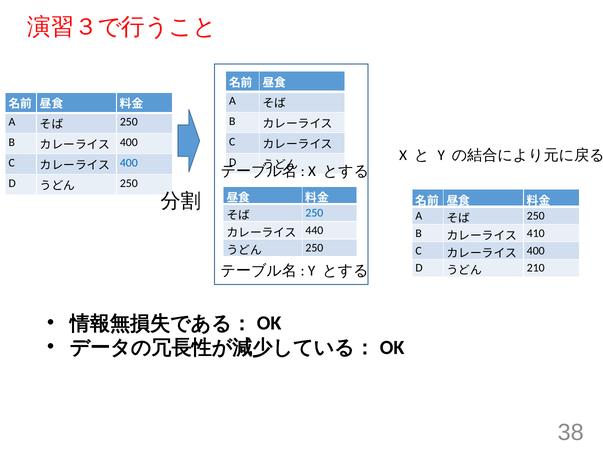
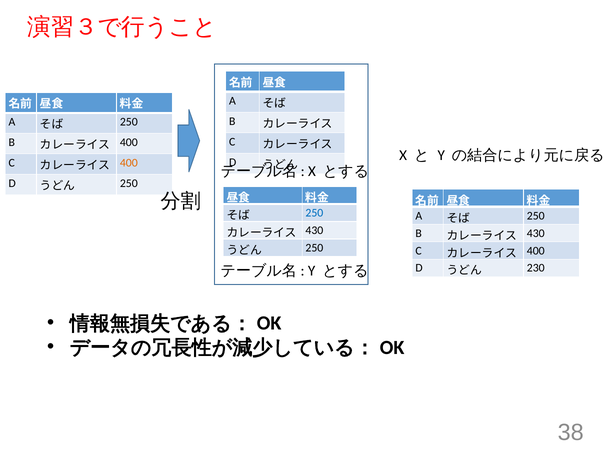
400 colour: blue -> orange (129, 163)
440: 440 -> 430 (314, 231)
410: 410 -> 430 (536, 233)
210: 210 -> 230 (536, 268)
